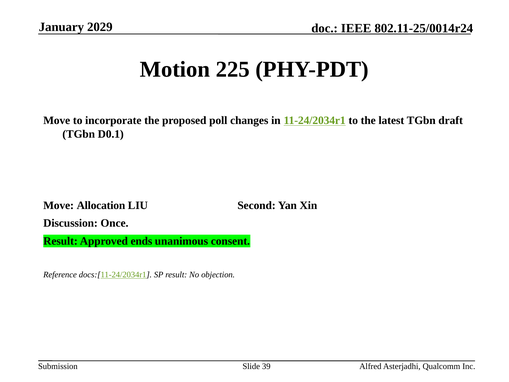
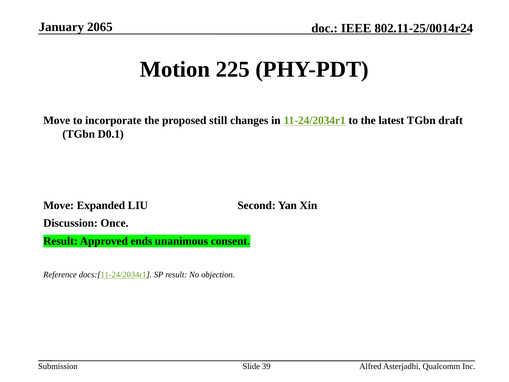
2029: 2029 -> 2065 (100, 27)
poll: poll -> still (218, 120)
Allocation: Allocation -> Expanded (101, 205)
